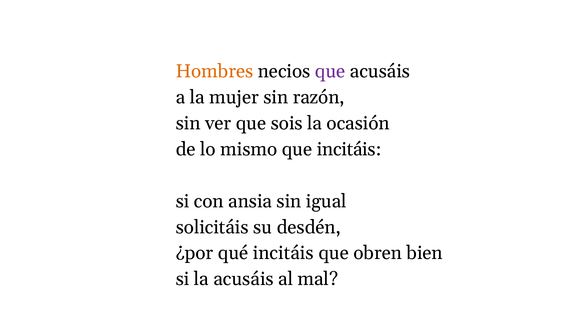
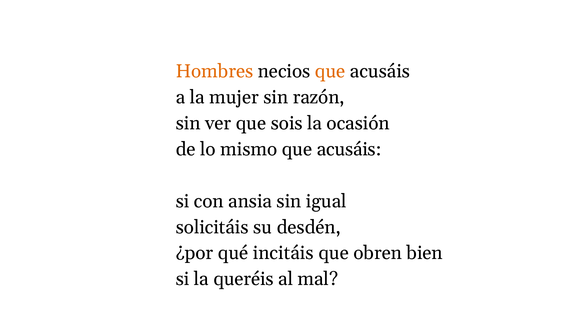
que colour: purple -> orange (330, 71)
mismo que incitáis: incitáis -> acusáis (349, 149)
la acusáis: acusáis -> queréis (244, 279)
